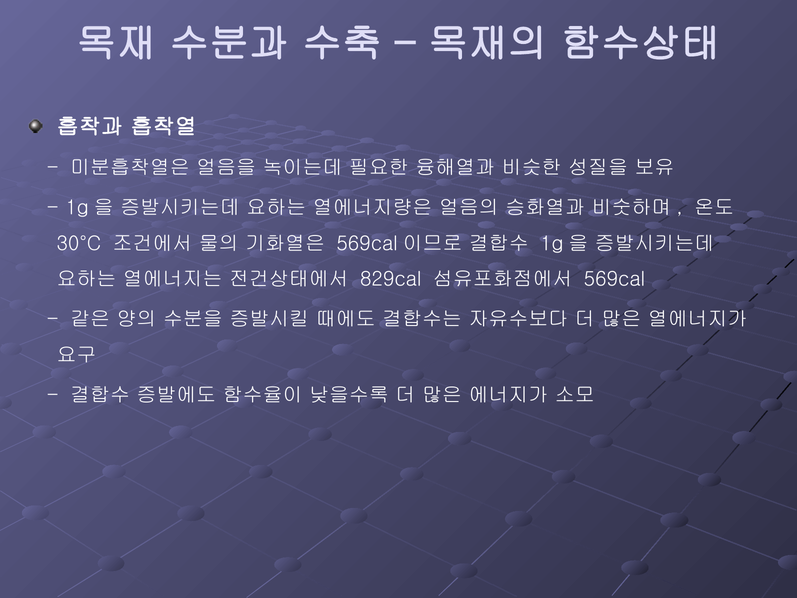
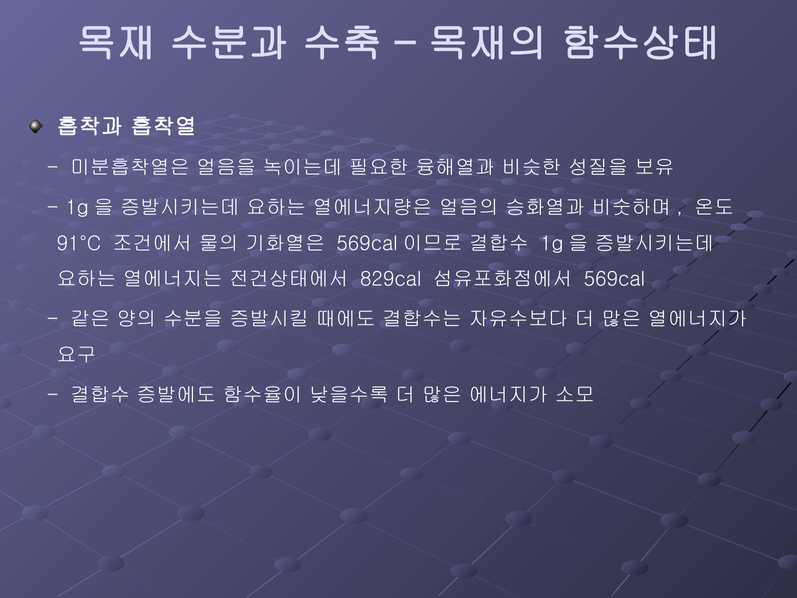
30°C: 30°C -> 91°C (79, 243)
